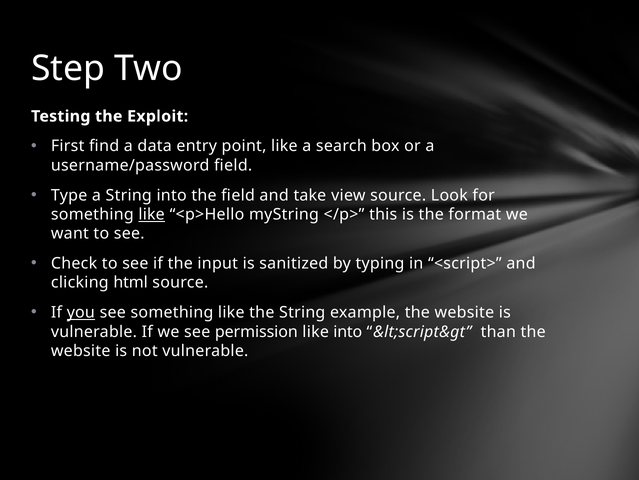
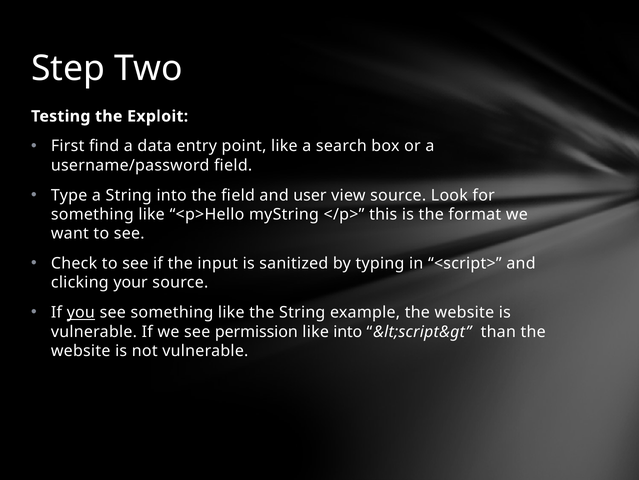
take: take -> user (310, 195)
like underline: present -> none (152, 214)
html: html -> your (131, 282)
